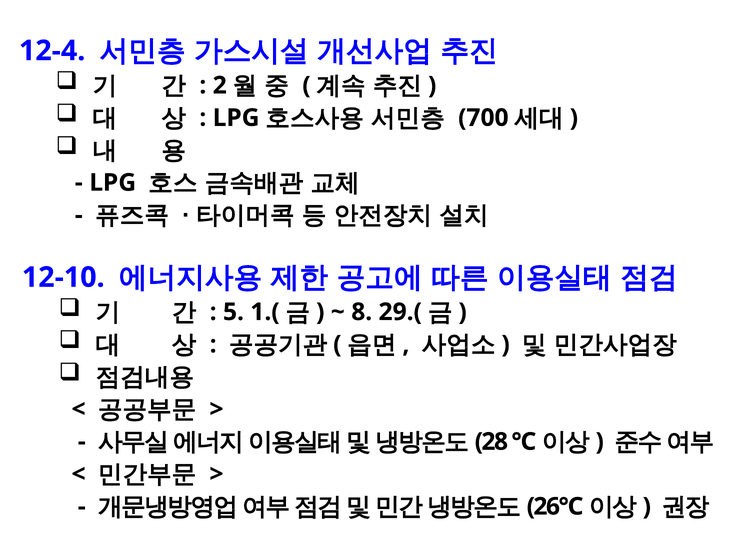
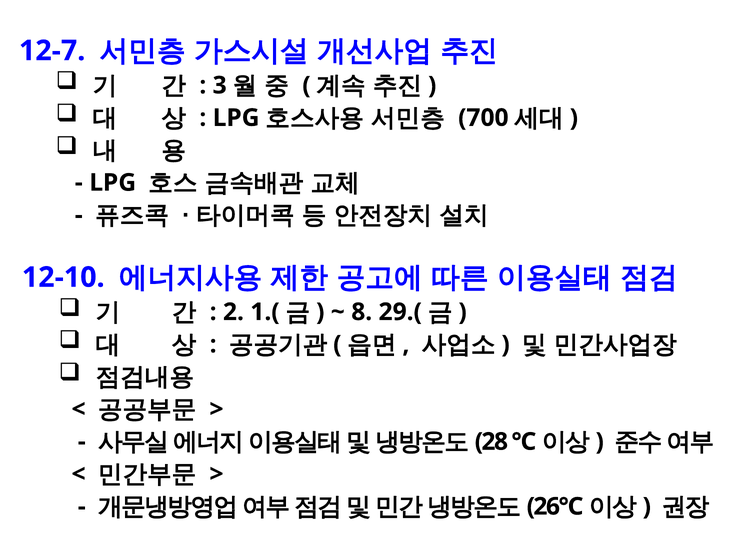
12-4: 12-4 -> 12-7 (52, 51)
2: 2 -> 3 (220, 85)
5: 5 -> 2 (233, 312)
